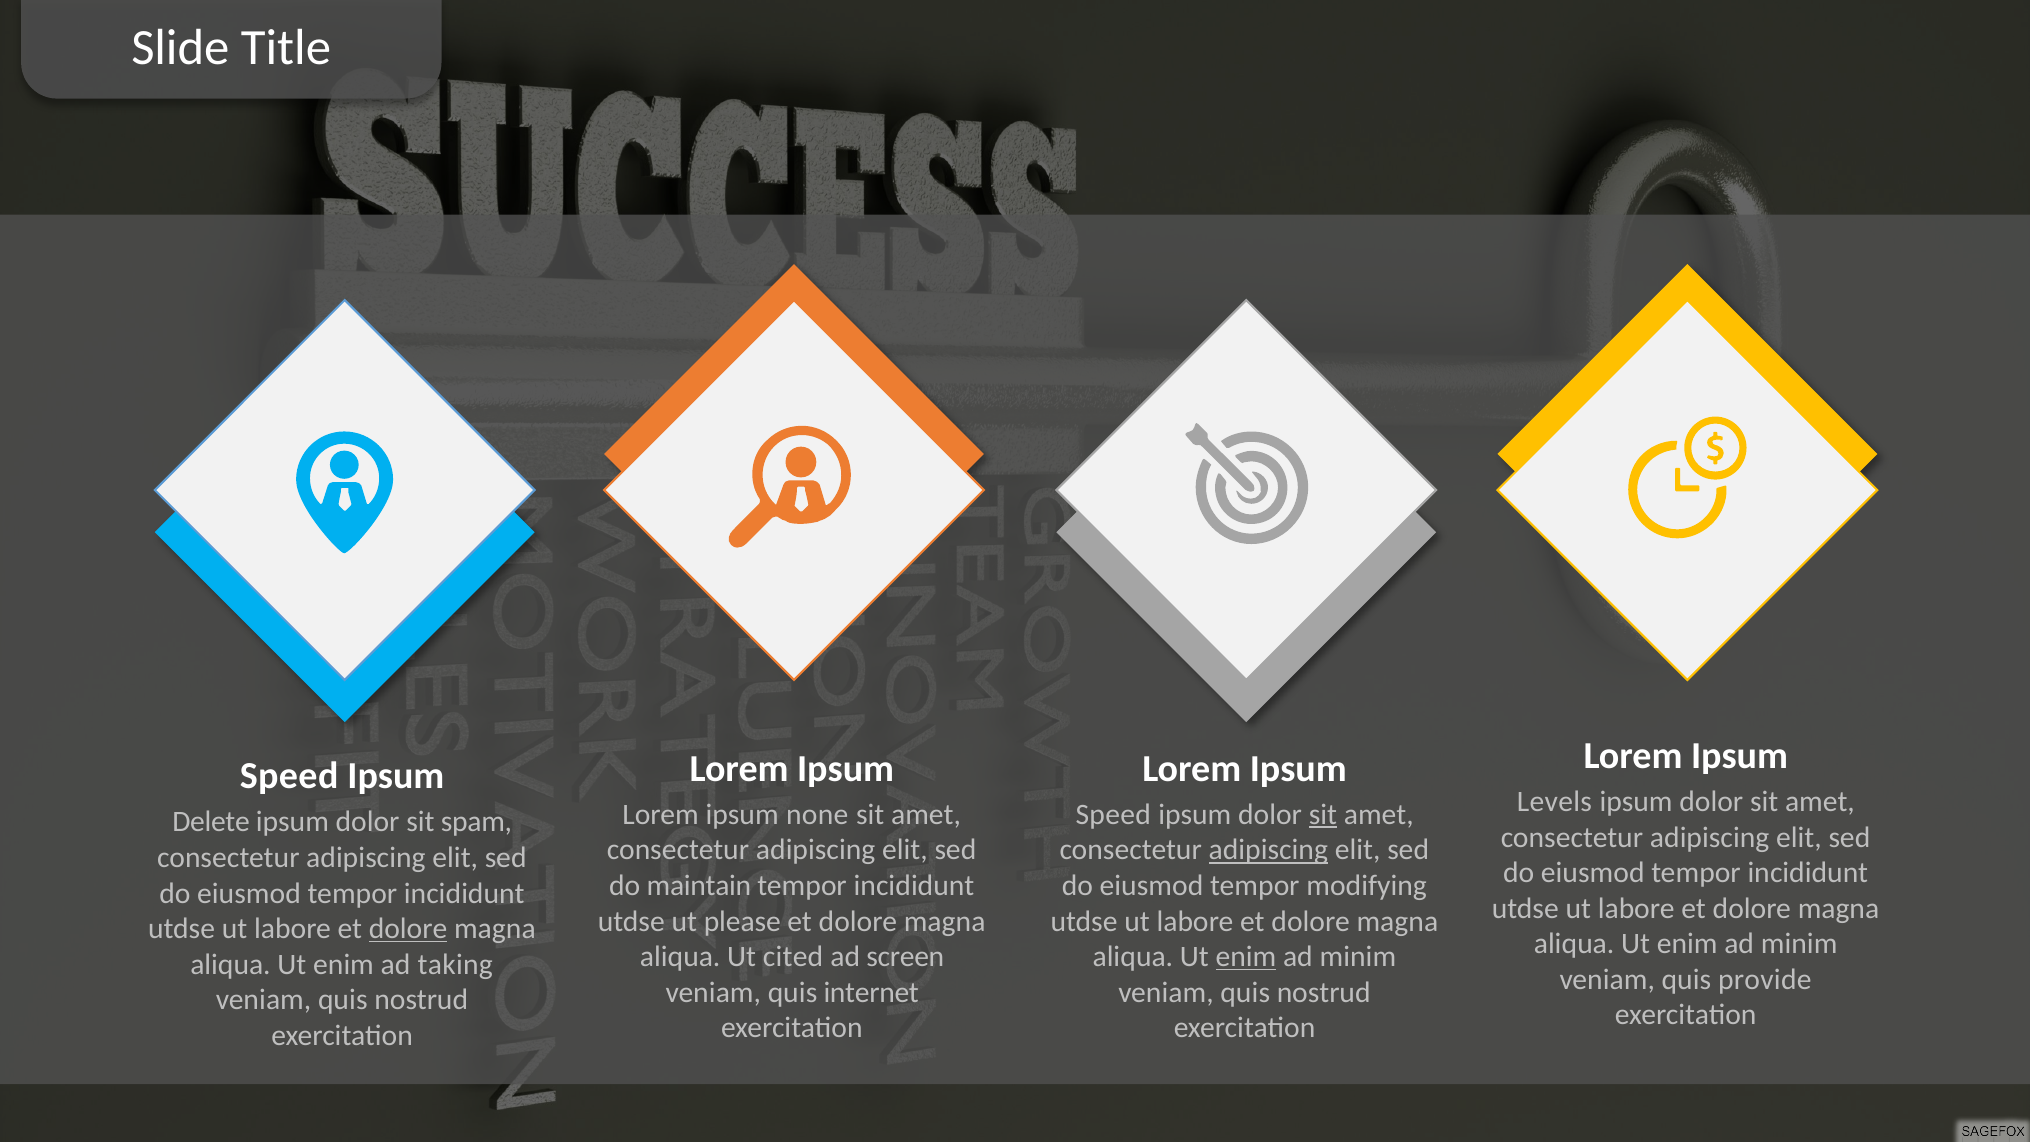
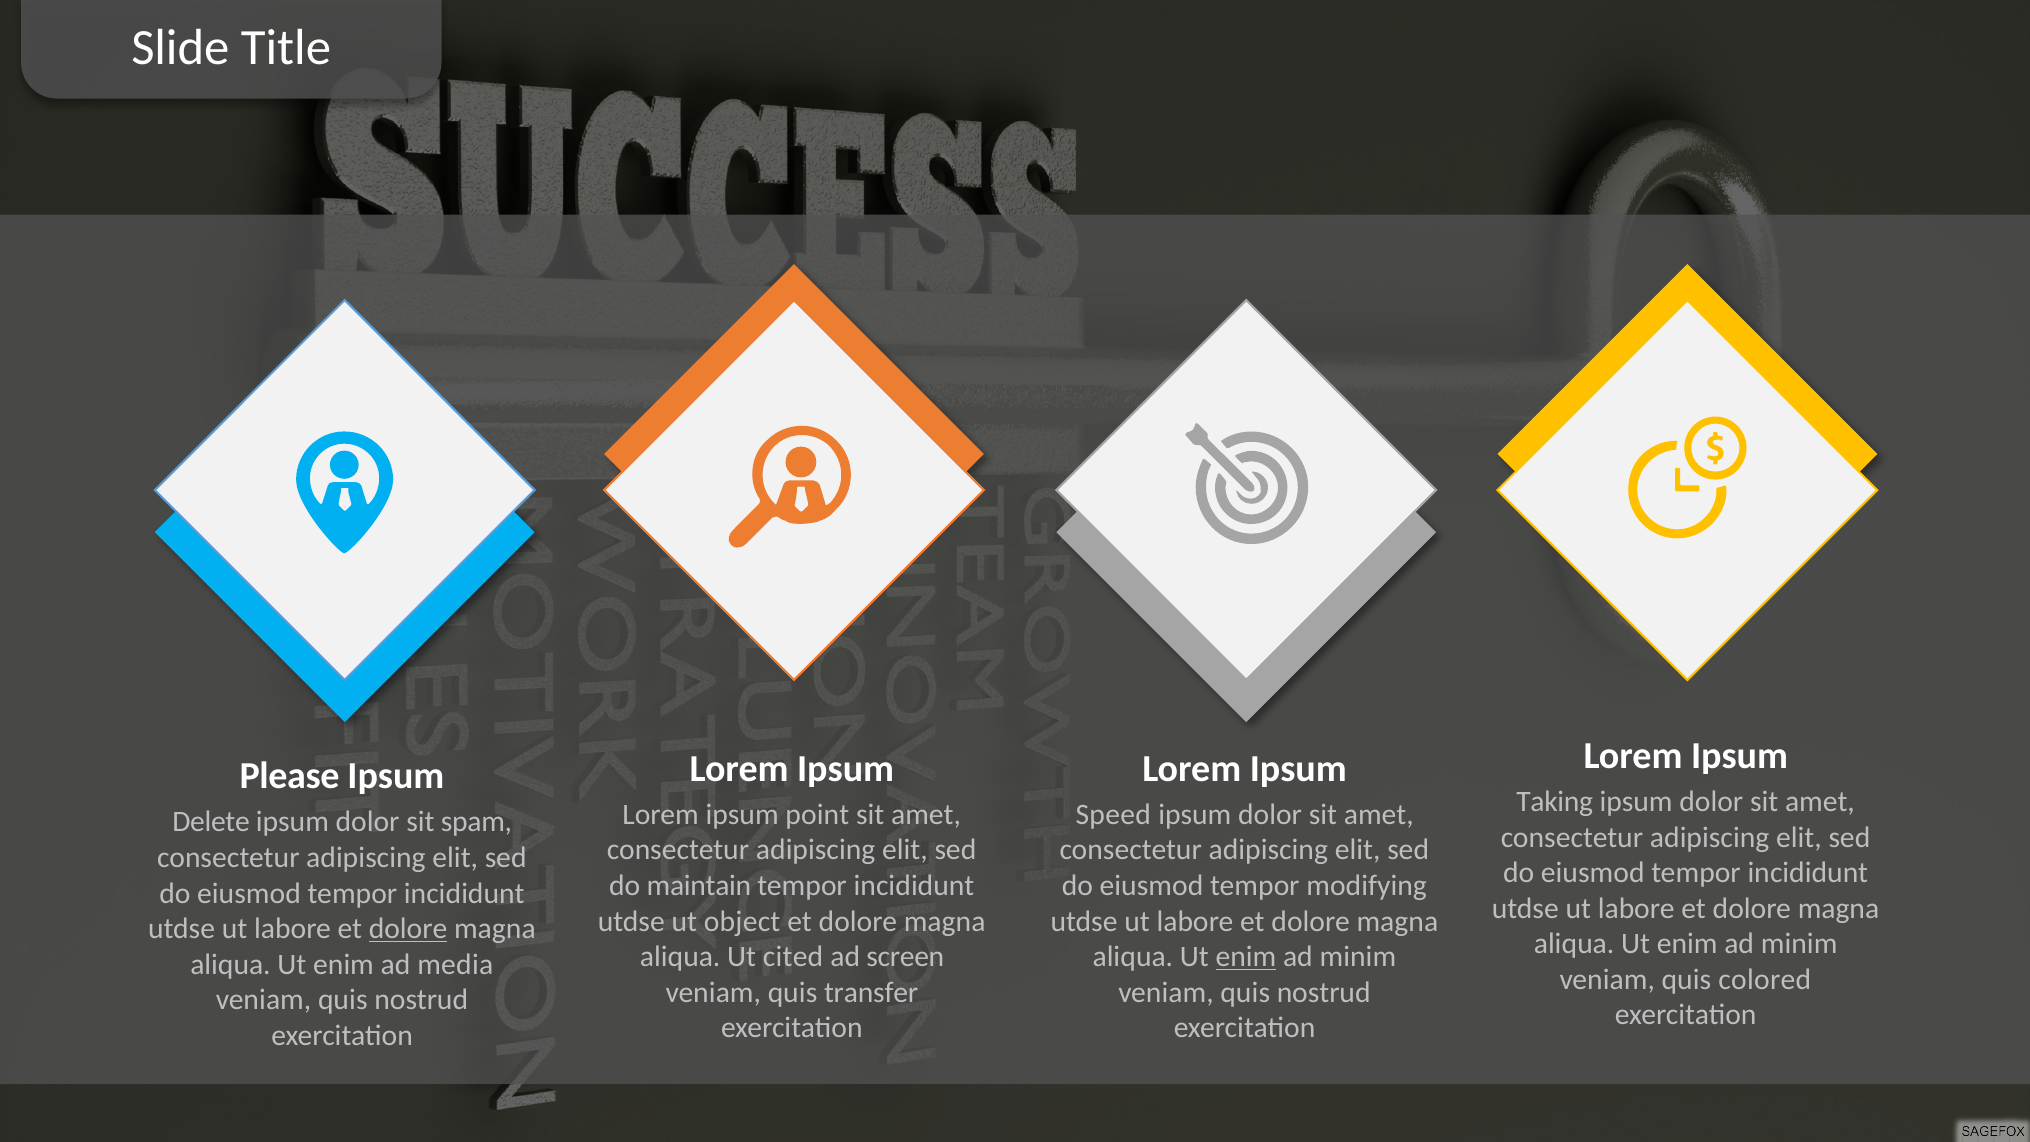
Speed: Speed -> Please (289, 776)
Levels: Levels -> Taking (1555, 802)
none: none -> point (817, 815)
sit underline: present -> none (1323, 815)
adipiscing underline: present -> none (1268, 850)
please: please -> object (742, 921)
taking: taking -> media (455, 964)
provide: provide -> colored (1765, 979)
internet: internet -> transfer (871, 992)
